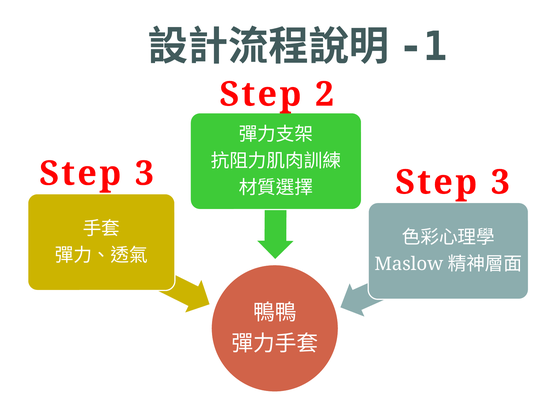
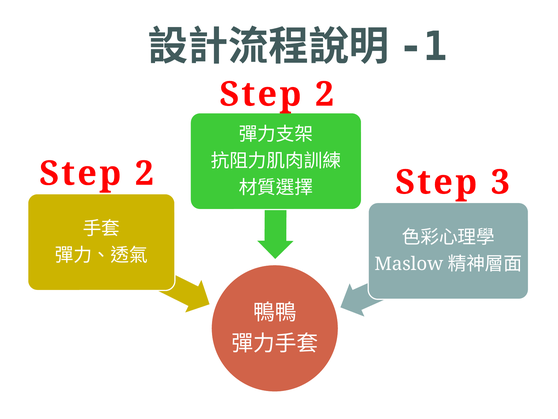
3: 3 -> 2 (144, 173)
